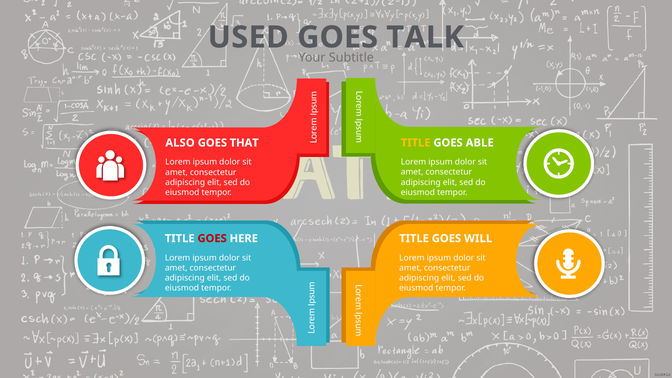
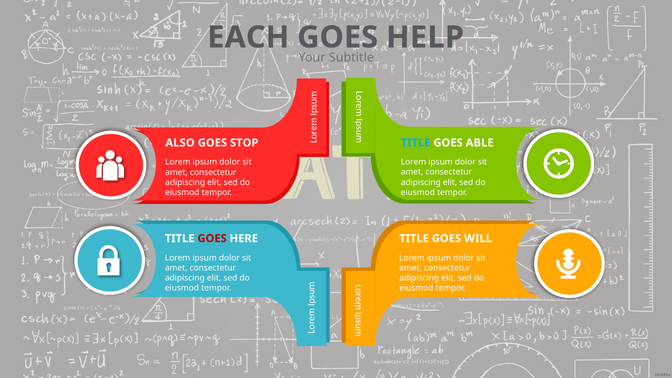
USED: USED -> EACH (248, 37)
TALK: TALK -> HELP (425, 37)
THAT: THAT -> STOP (244, 143)
TITLE colour: yellow -> light blue (416, 143)
